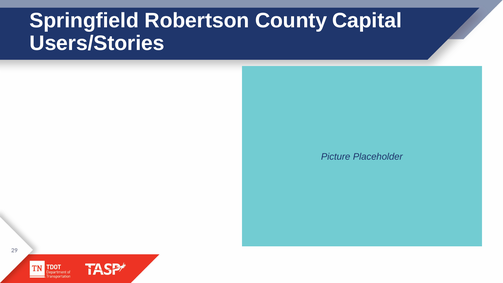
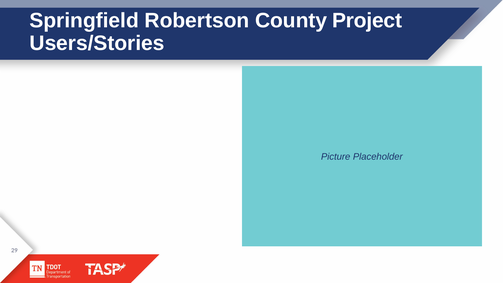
Capital: Capital -> Project (367, 21)
